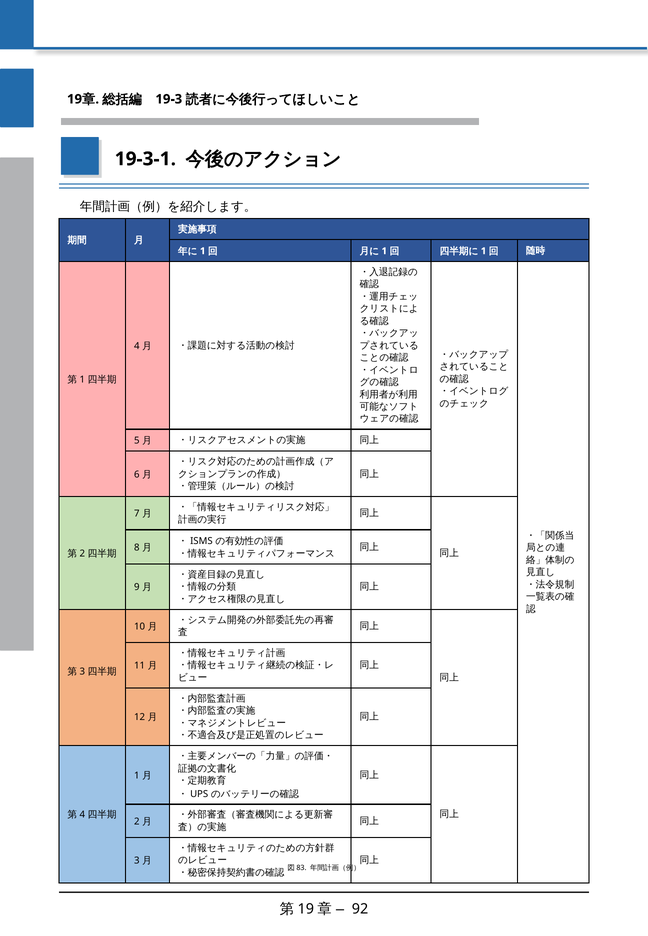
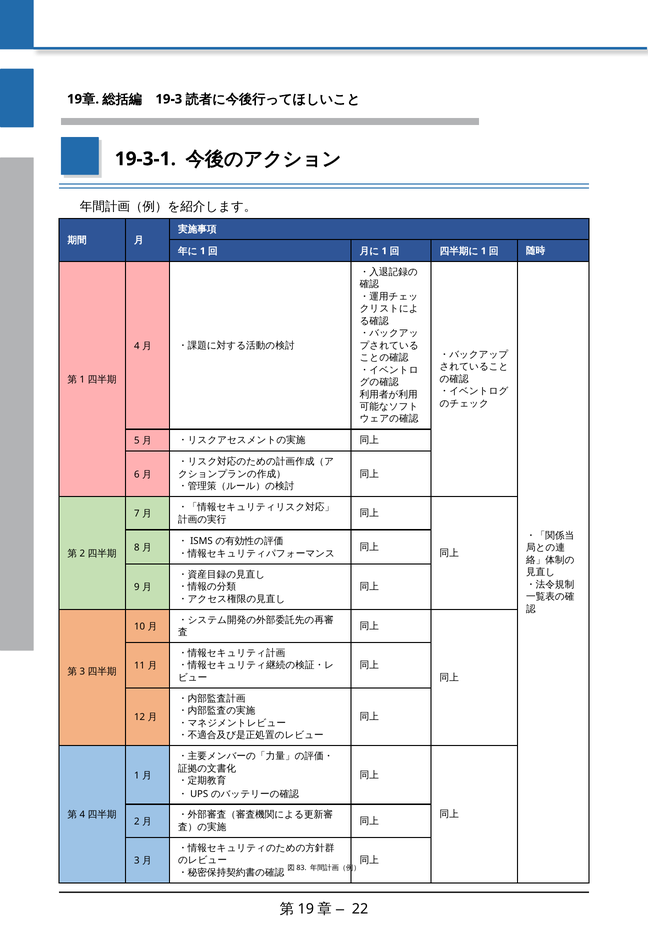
92: 92 -> 22 (360, 909)
